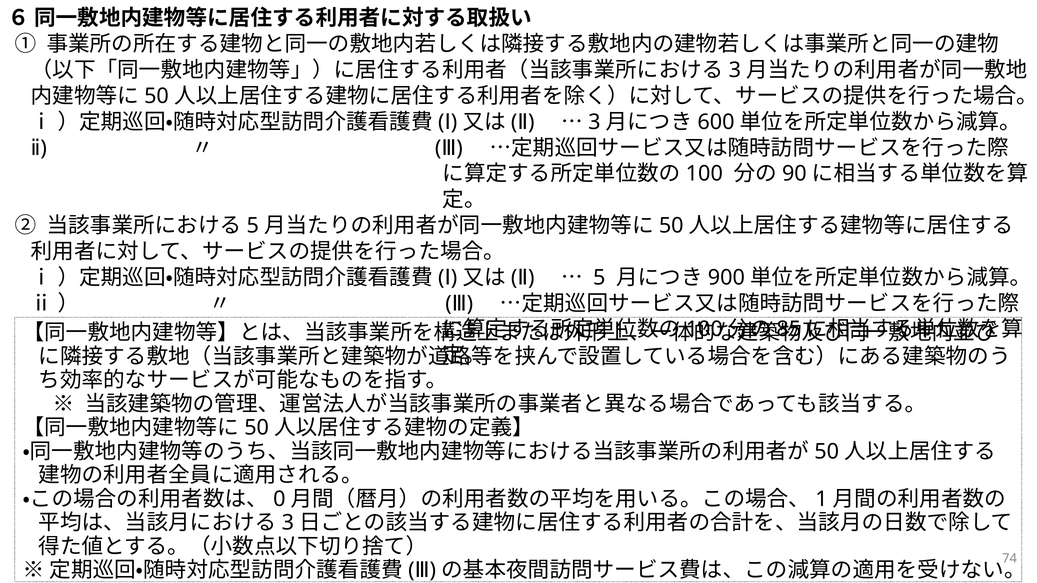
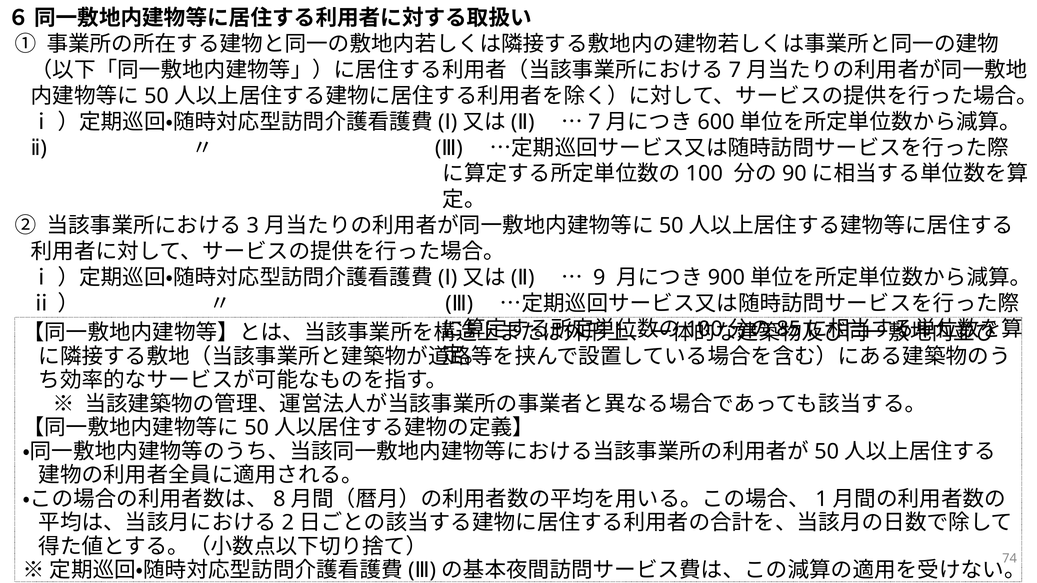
3: 3 -> 7 (735, 70)
3: 3 -> 7 (594, 122)
5: 5 -> 3 (253, 226)
5: 5 -> 9 (599, 278)
0: 0 -> 8 (279, 499)
3: 3 -> 2 (288, 523)
